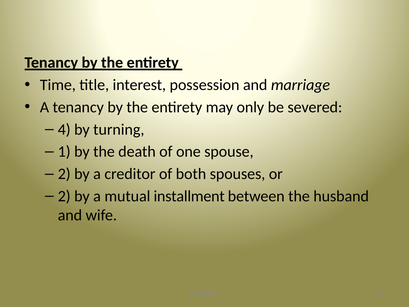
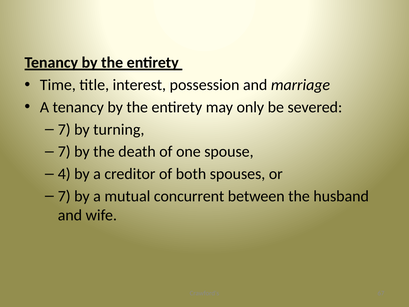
4: 4 -> 7 (64, 129)
1: 1 -> 7 (64, 152)
2: 2 -> 4 (64, 174)
2: 2 -> 7 (64, 196)
installment: installment -> concurrent (189, 196)
